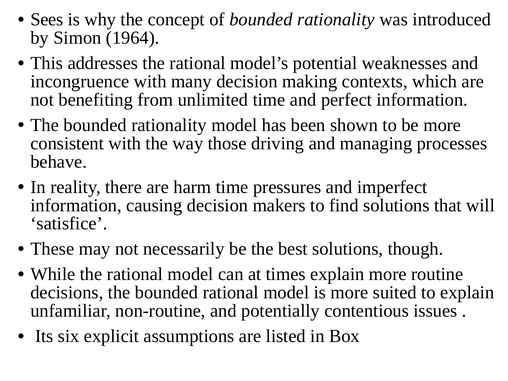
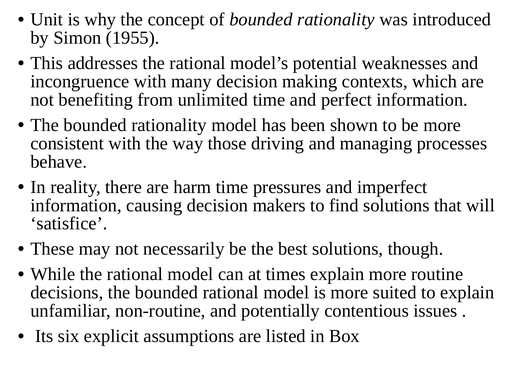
Sees: Sees -> Unit (47, 20)
1964: 1964 -> 1955 (133, 38)
